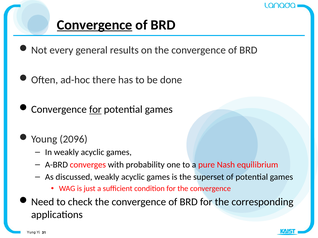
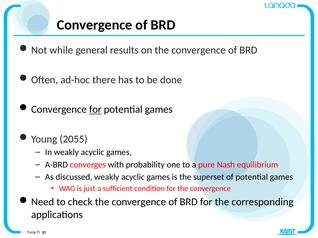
Convergence underline: present -> none (95, 25)
every: every -> while (61, 50)
2096: 2096 -> 2055 (74, 139)
